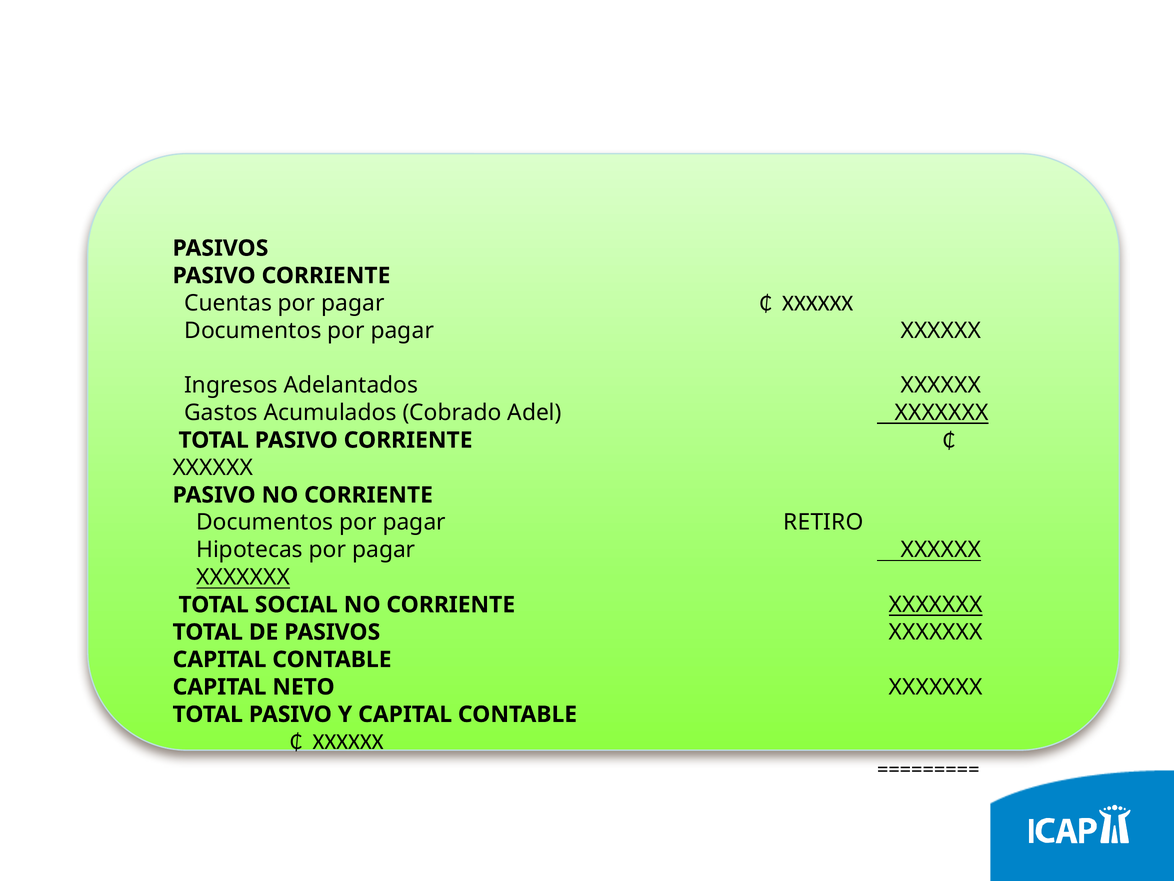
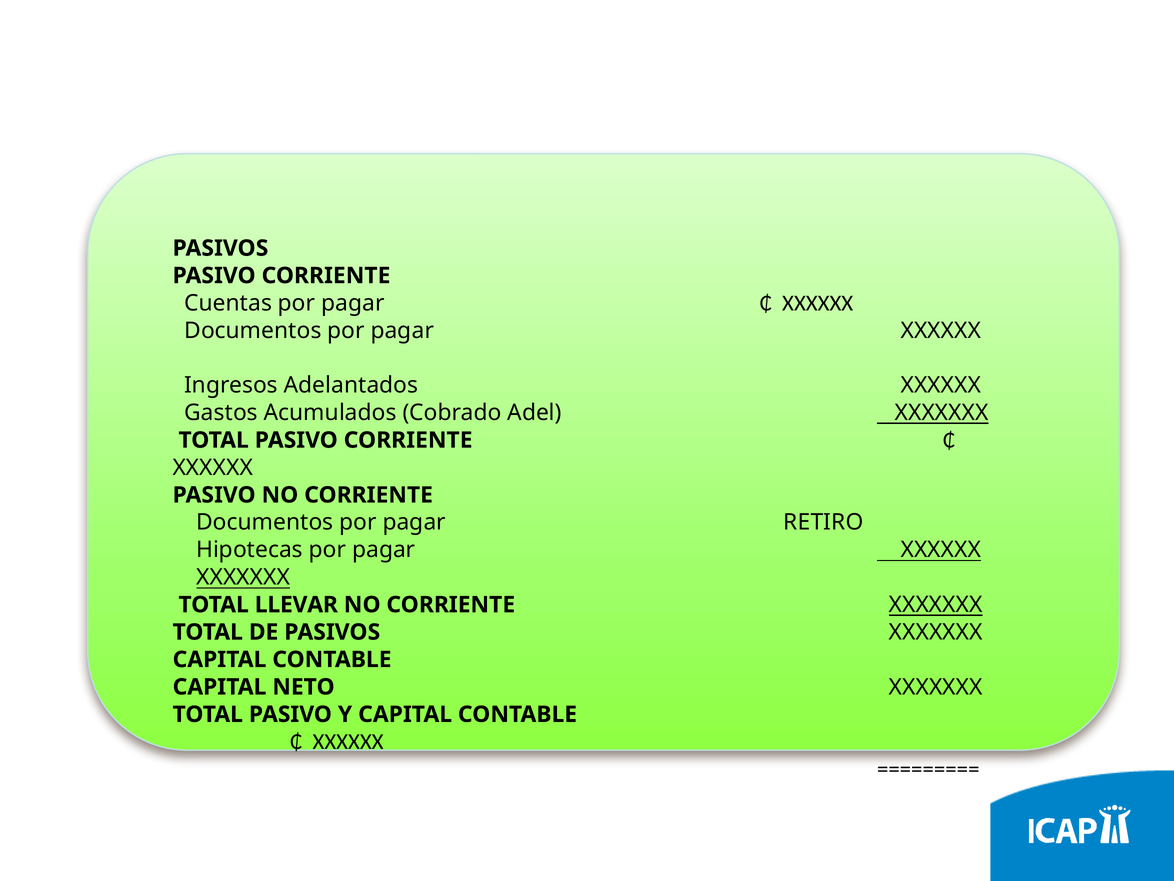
SOCIAL: SOCIAL -> LLEVAR (296, 604)
